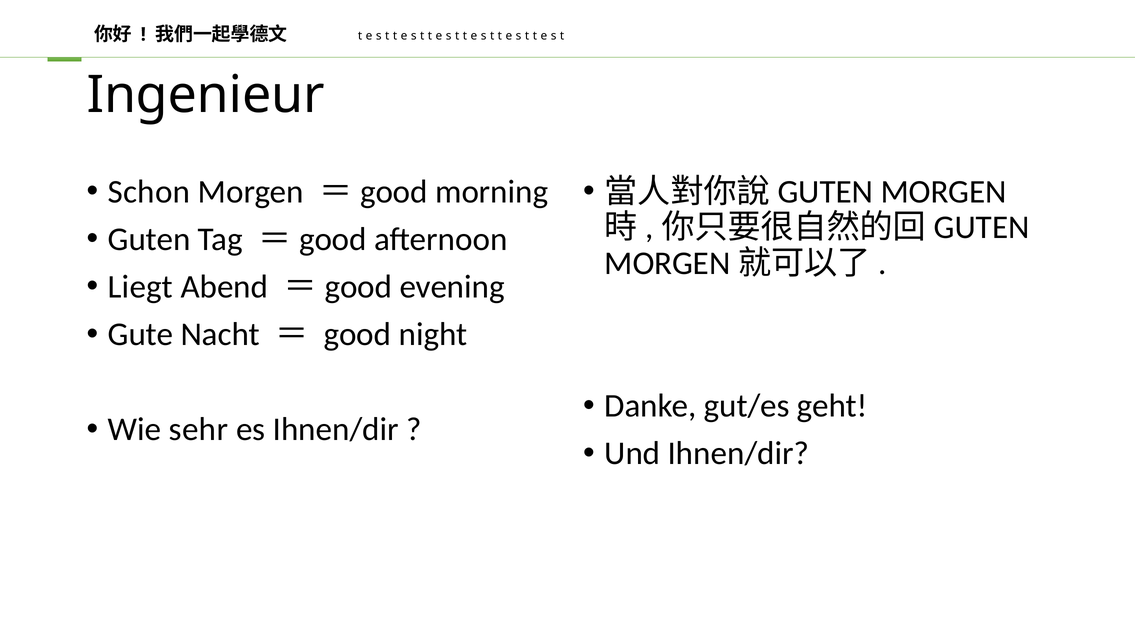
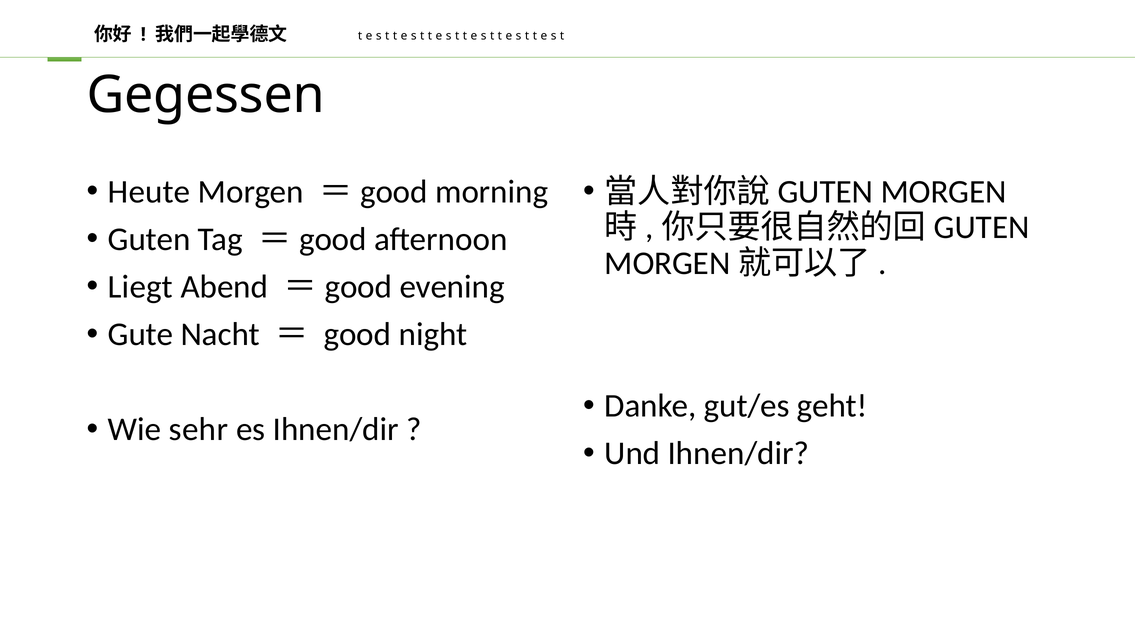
Ingenieur: Ingenieur -> Gegessen (206, 95)
Schon: Schon -> Heute (149, 192)
